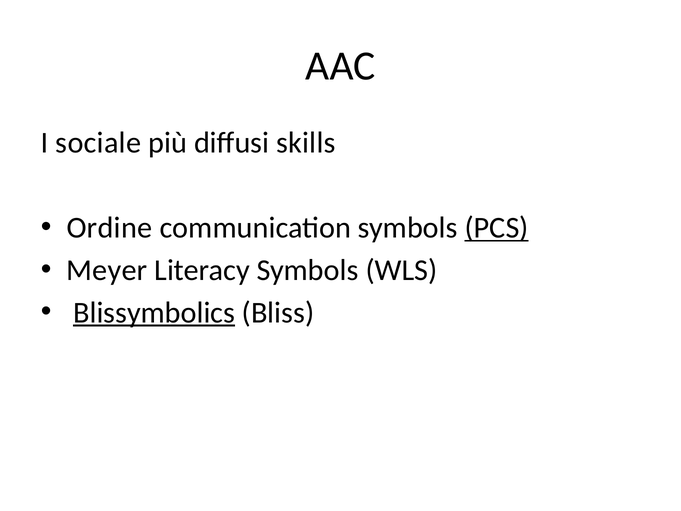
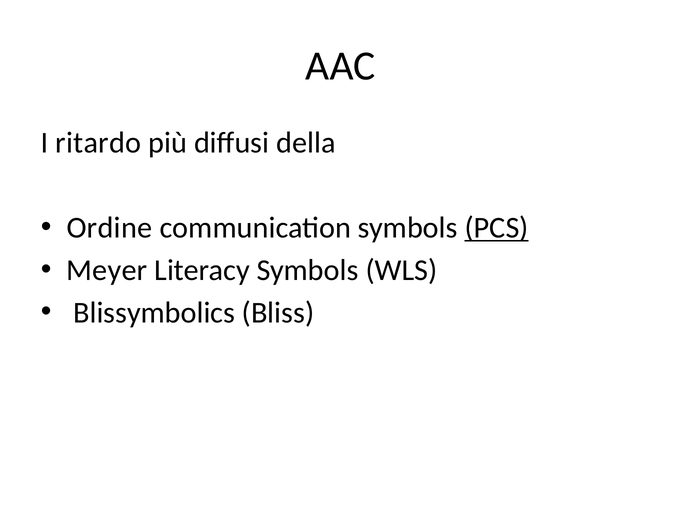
sociale: sociale -> ritardo (98, 143)
skills: skills -> della (306, 143)
Blissymbolics underline: present -> none (154, 312)
